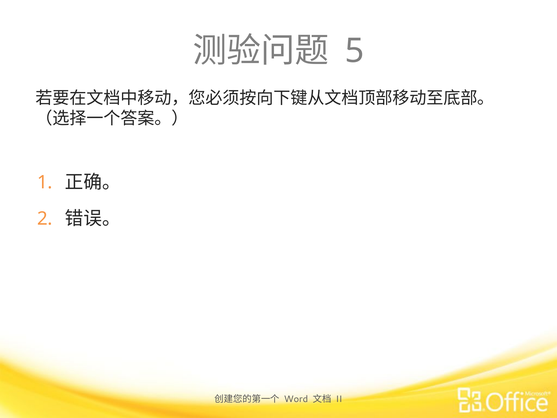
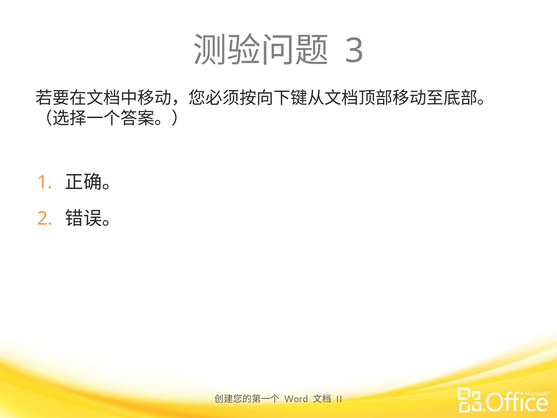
5: 5 -> 3 (355, 51)
